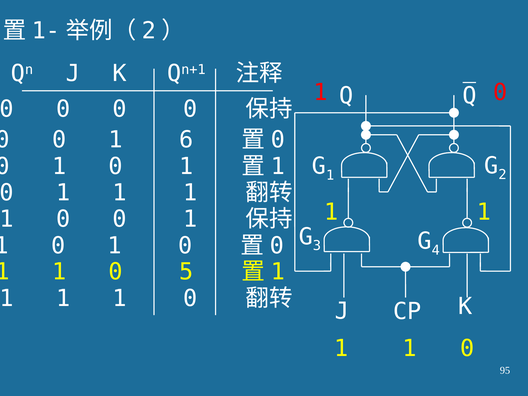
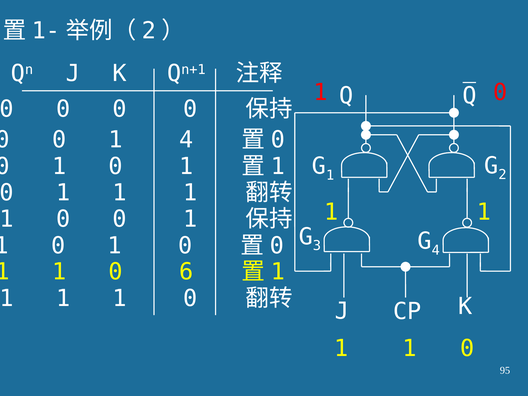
1 6: 6 -> 4 (186, 140)
5: 5 -> 6 (186, 272)
